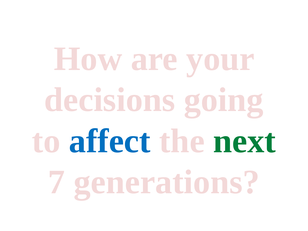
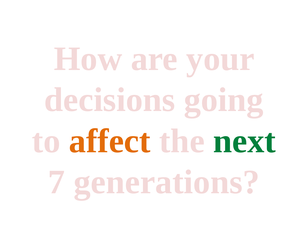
affect colour: blue -> orange (110, 141)
